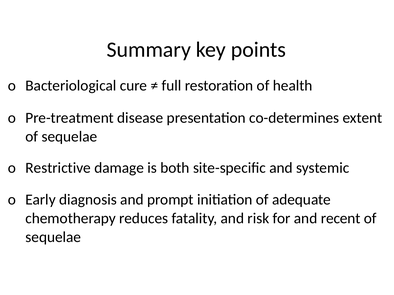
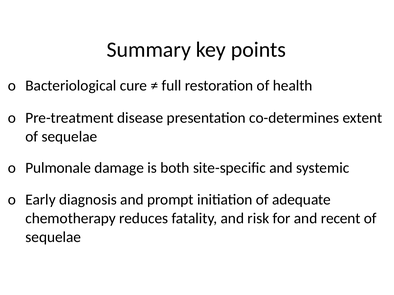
Restrictive: Restrictive -> Pulmonale (58, 168)
